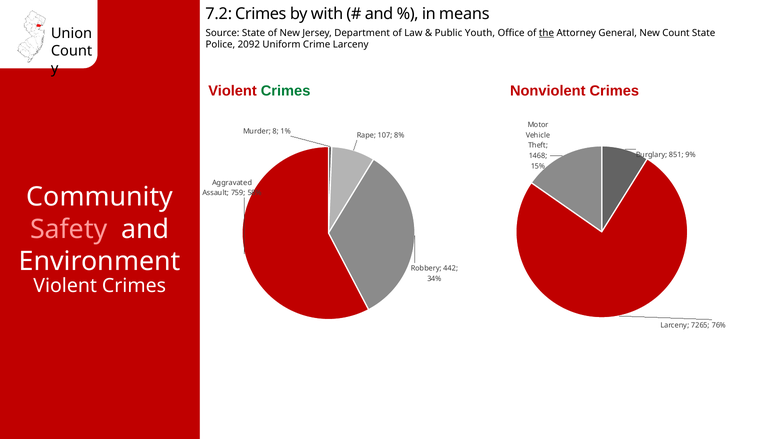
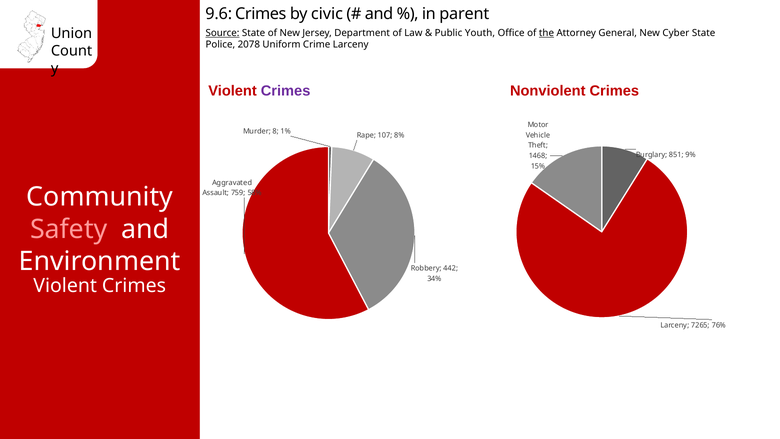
7.2: 7.2 -> 9.6 (219, 14)
with: with -> civic (327, 14)
means: means -> parent (464, 14)
Source underline: none -> present (223, 33)
New Count: Count -> Cyber (676, 33)
2092: 2092 -> 2078 (249, 45)
Crimes colour: green -> purple (286, 91)
